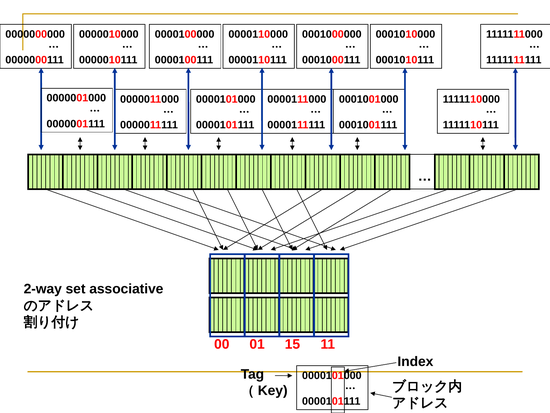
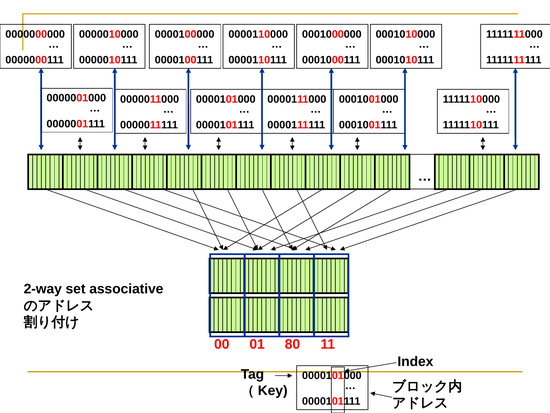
15: 15 -> 80 (292, 344)
